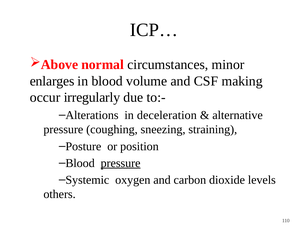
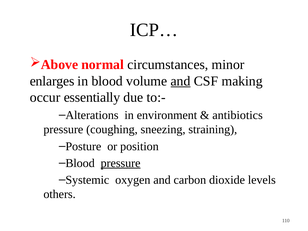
and underline: none -> present (181, 81)
irregularly: irregularly -> essentially (92, 97)
deceleration: deceleration -> environment (167, 115)
alternative: alternative -> antibiotics (238, 115)
